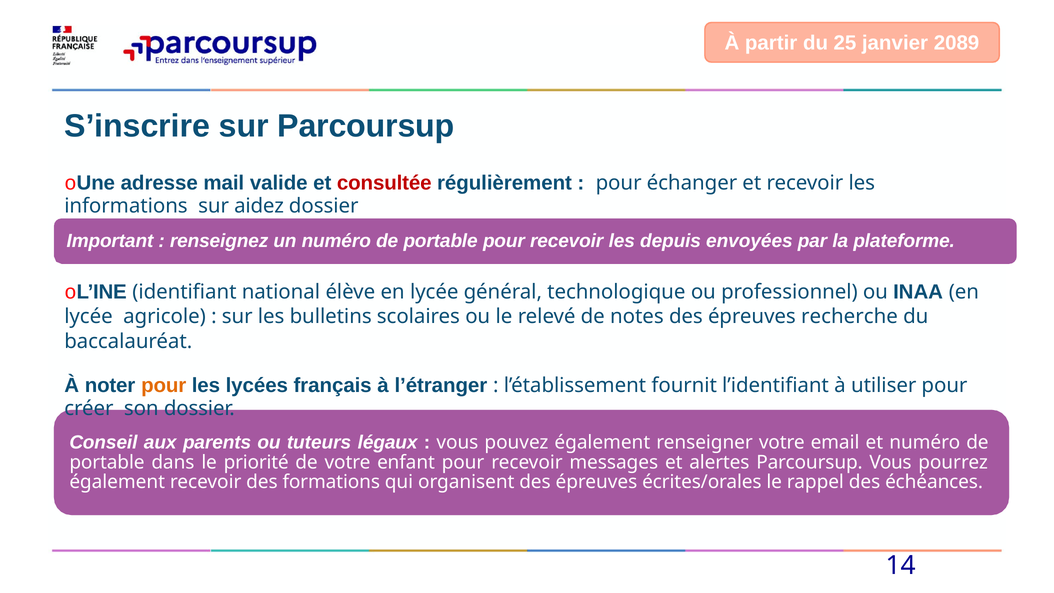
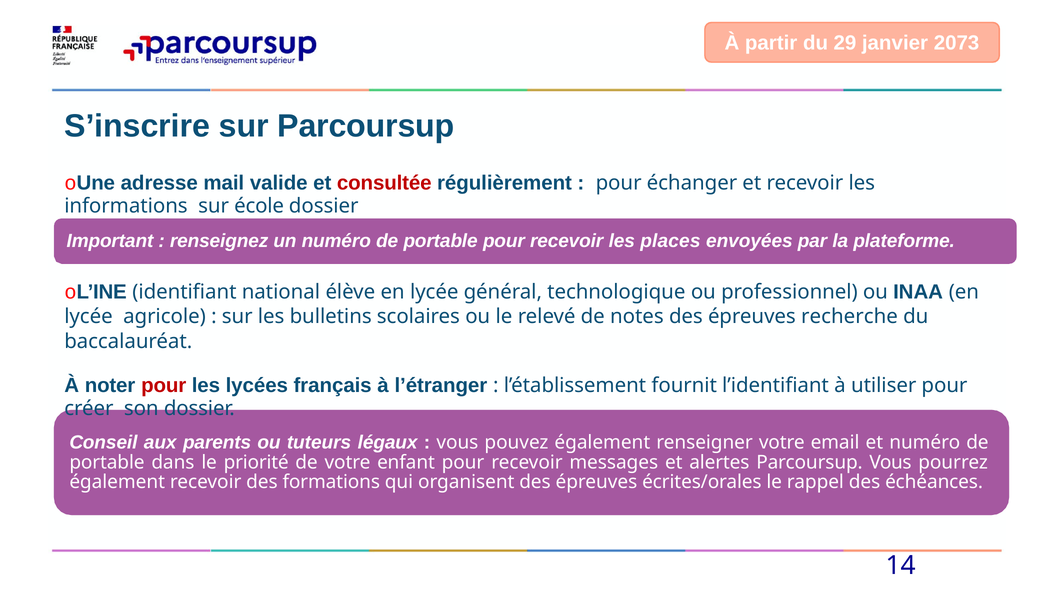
25: 25 -> 29 (845, 43)
2089: 2089 -> 2073 (957, 43)
aidez: aidez -> école (259, 206)
depuis: depuis -> places (670, 241)
pour colour: orange -> red (164, 385)
